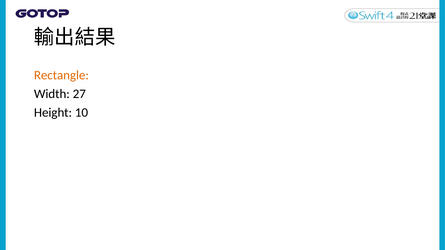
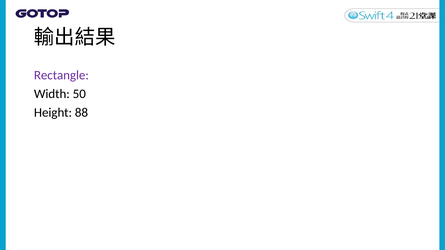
Rectangle colour: orange -> purple (61, 75)
27: 27 -> 50 (79, 94)
10: 10 -> 88 (81, 113)
